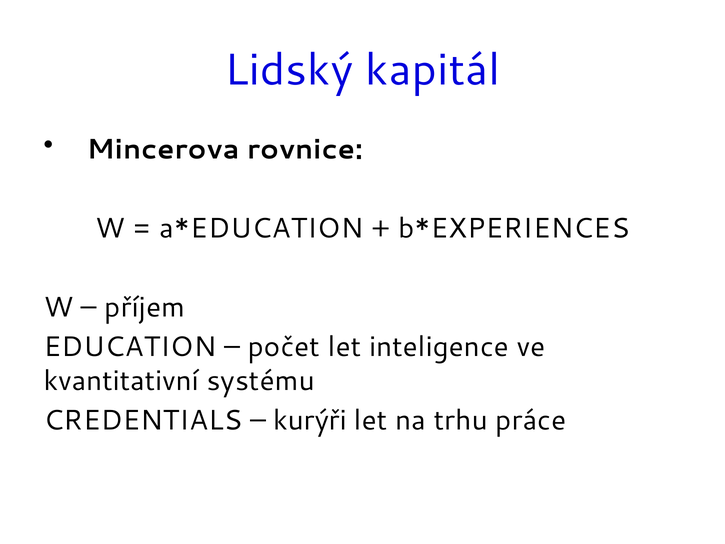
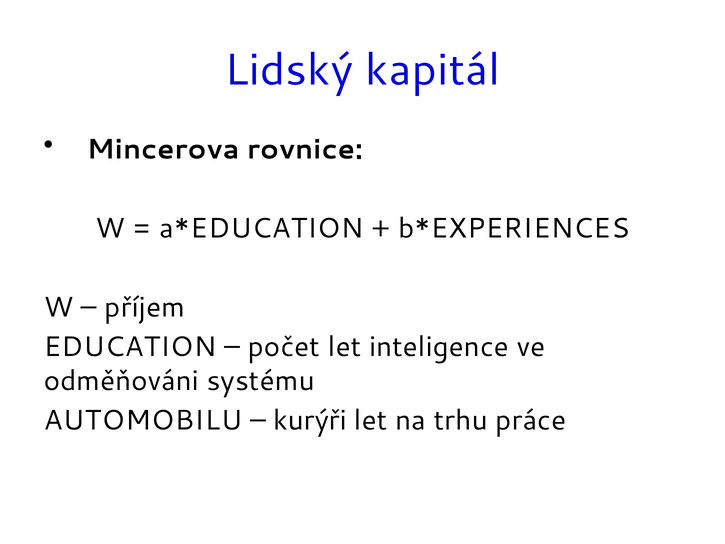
kvantitativní: kvantitativní -> odměňováni (121, 381)
CREDENTIALS: CREDENTIALS -> AUTOMOBILU (143, 420)
